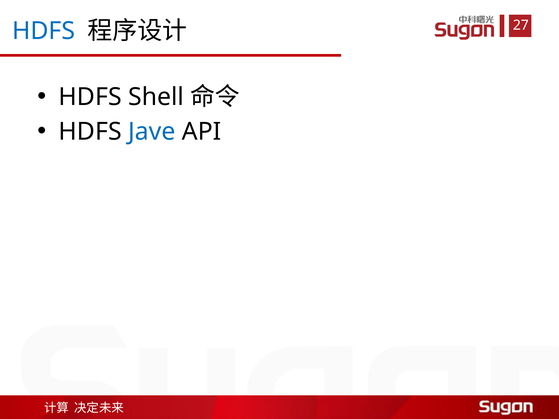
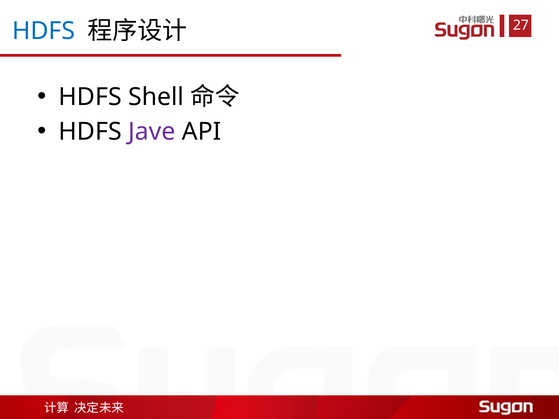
Jave colour: blue -> purple (152, 132)
